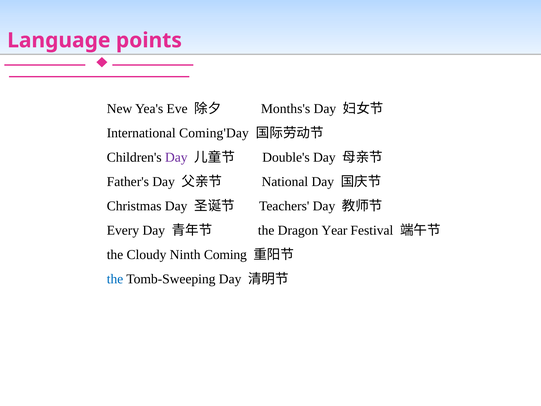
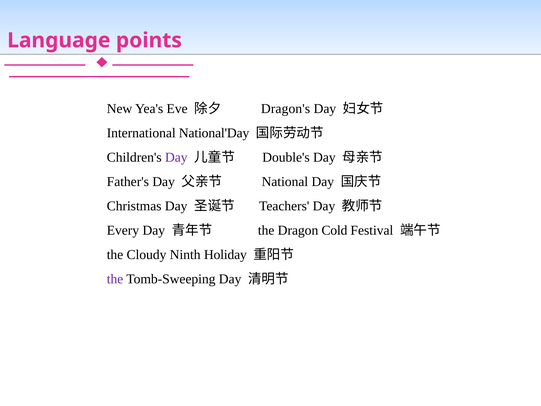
Months's: Months's -> Dragon's (286, 109)
Coming'Day: Coming'Day -> National'Day (214, 133)
Year: Year -> Cold (334, 230)
Coming: Coming -> Holiday (225, 255)
the colour: blue -> purple (115, 279)
